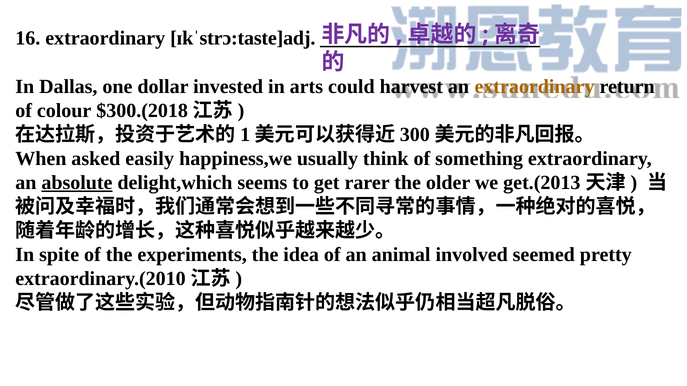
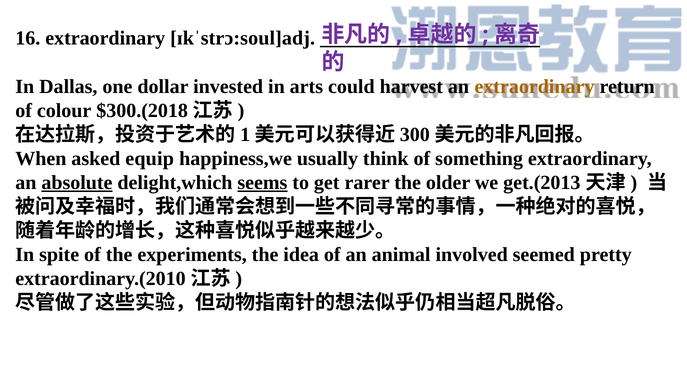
ɪkˈstrɔ:taste]adj: ɪkˈstrɔ:taste]adj -> ɪkˈstrɔ:soul]adj (243, 38)
easily: easily -> equip (150, 159)
seems underline: none -> present (262, 183)
